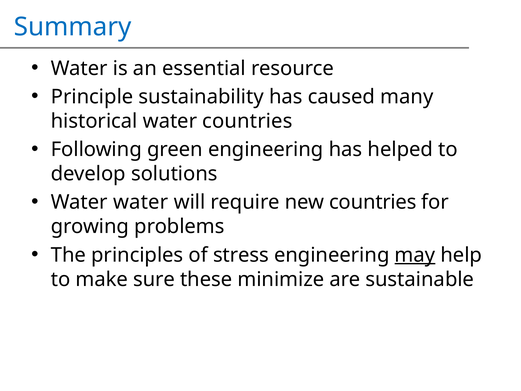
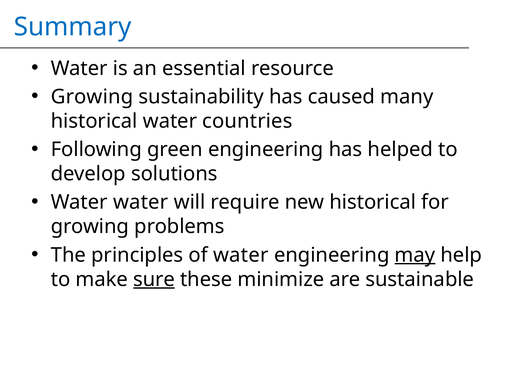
Principle: Principle -> Growing (92, 97)
new countries: countries -> historical (373, 202)
of stress: stress -> water (241, 255)
sure underline: none -> present (154, 279)
